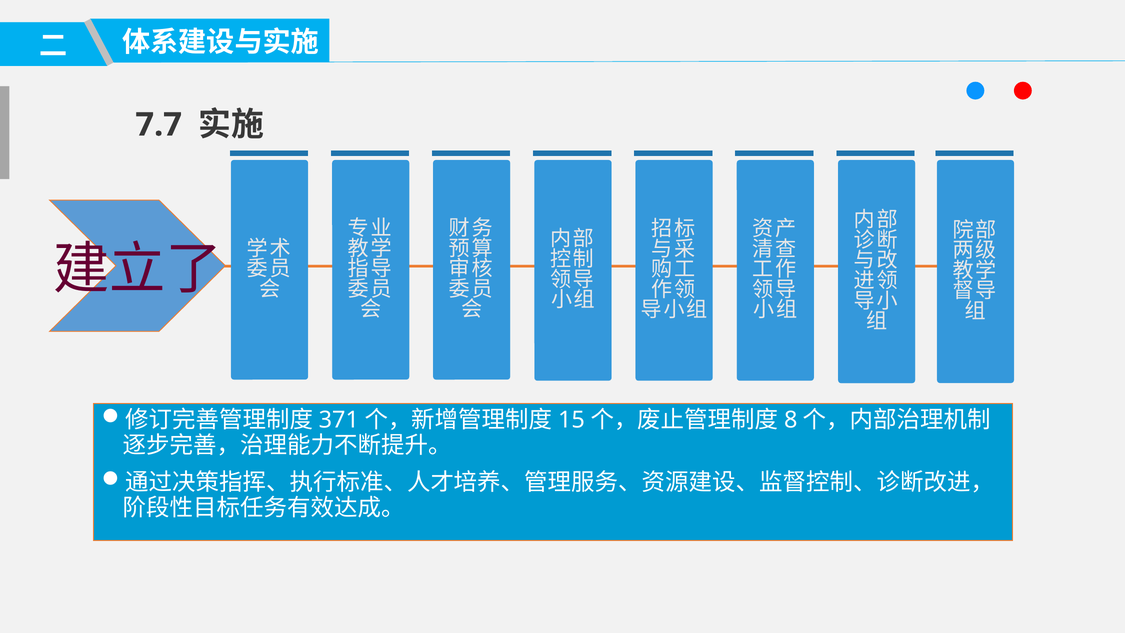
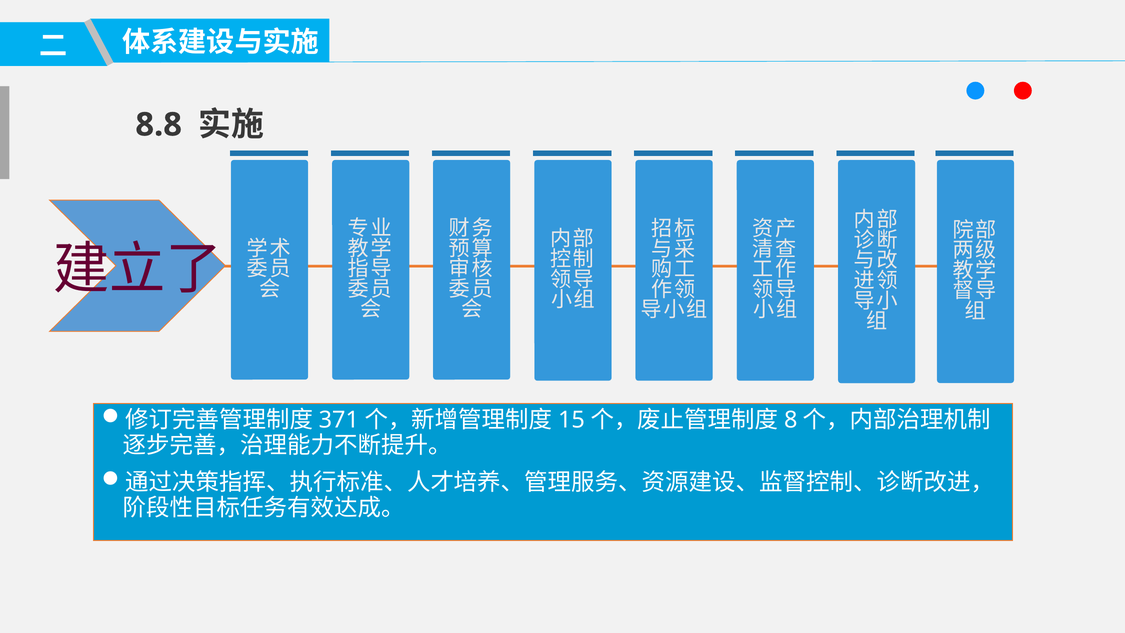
7.7: 7.7 -> 8.8 (159, 125)
